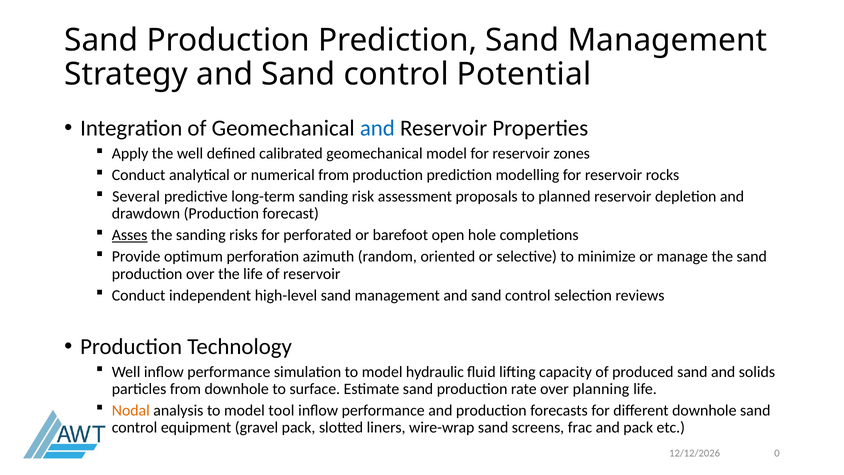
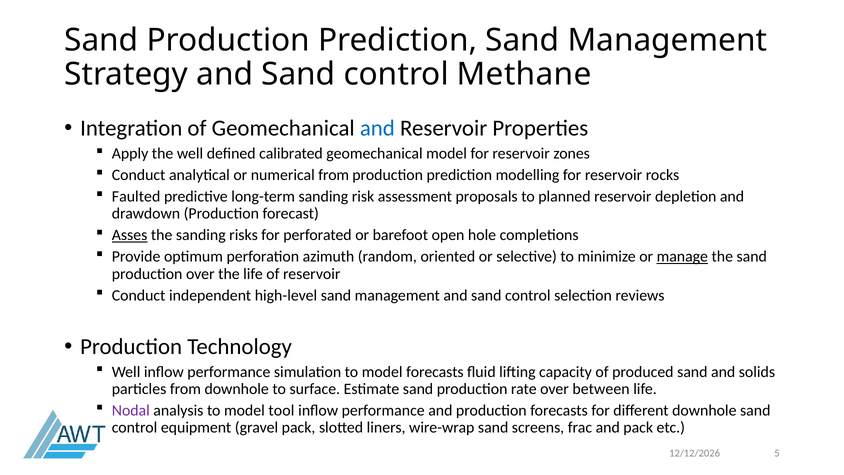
Potential: Potential -> Methane (524, 74)
Several: Several -> Faulted (136, 197)
manage underline: none -> present (682, 257)
model hydraulic: hydraulic -> forecasts (435, 372)
planning: planning -> between (601, 389)
Nodal colour: orange -> purple (131, 410)
0: 0 -> 5 (777, 453)
